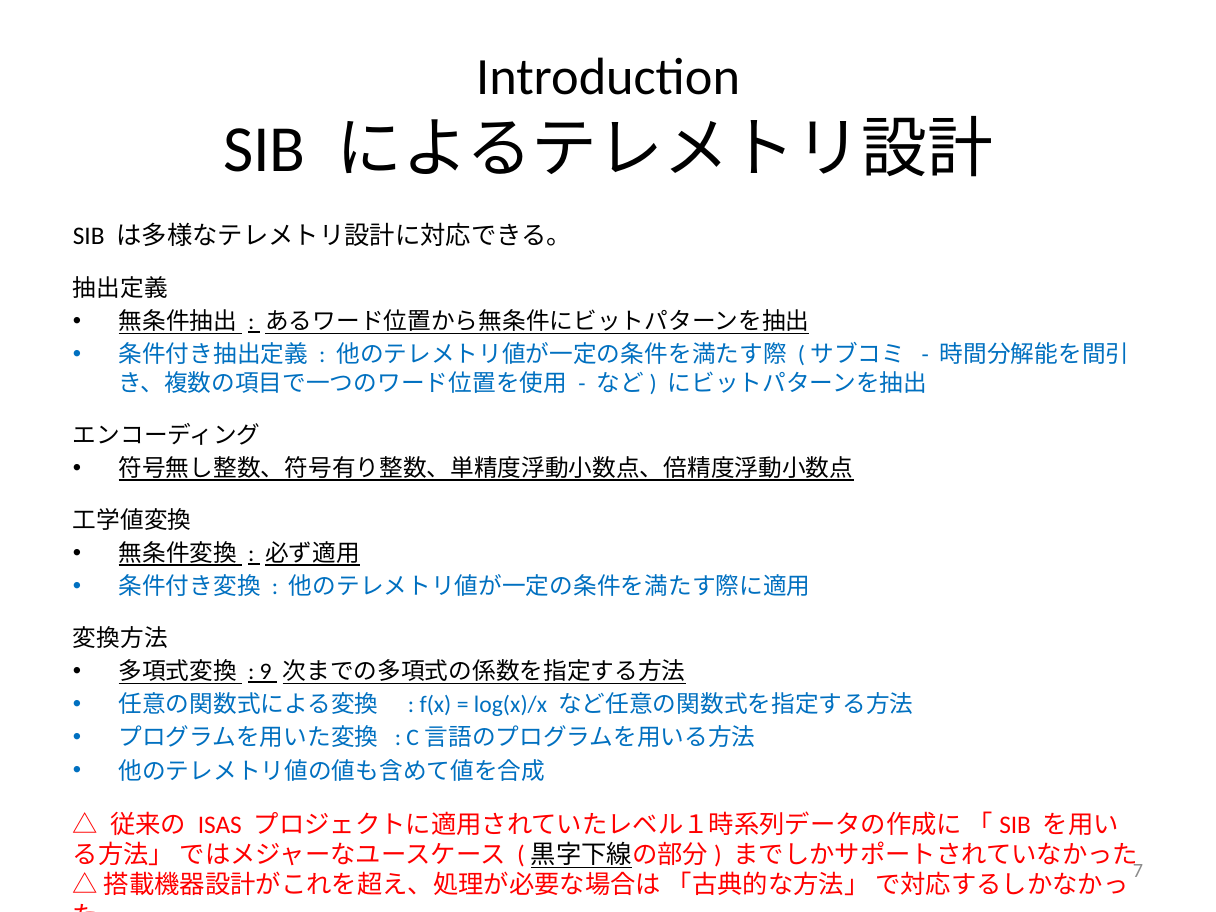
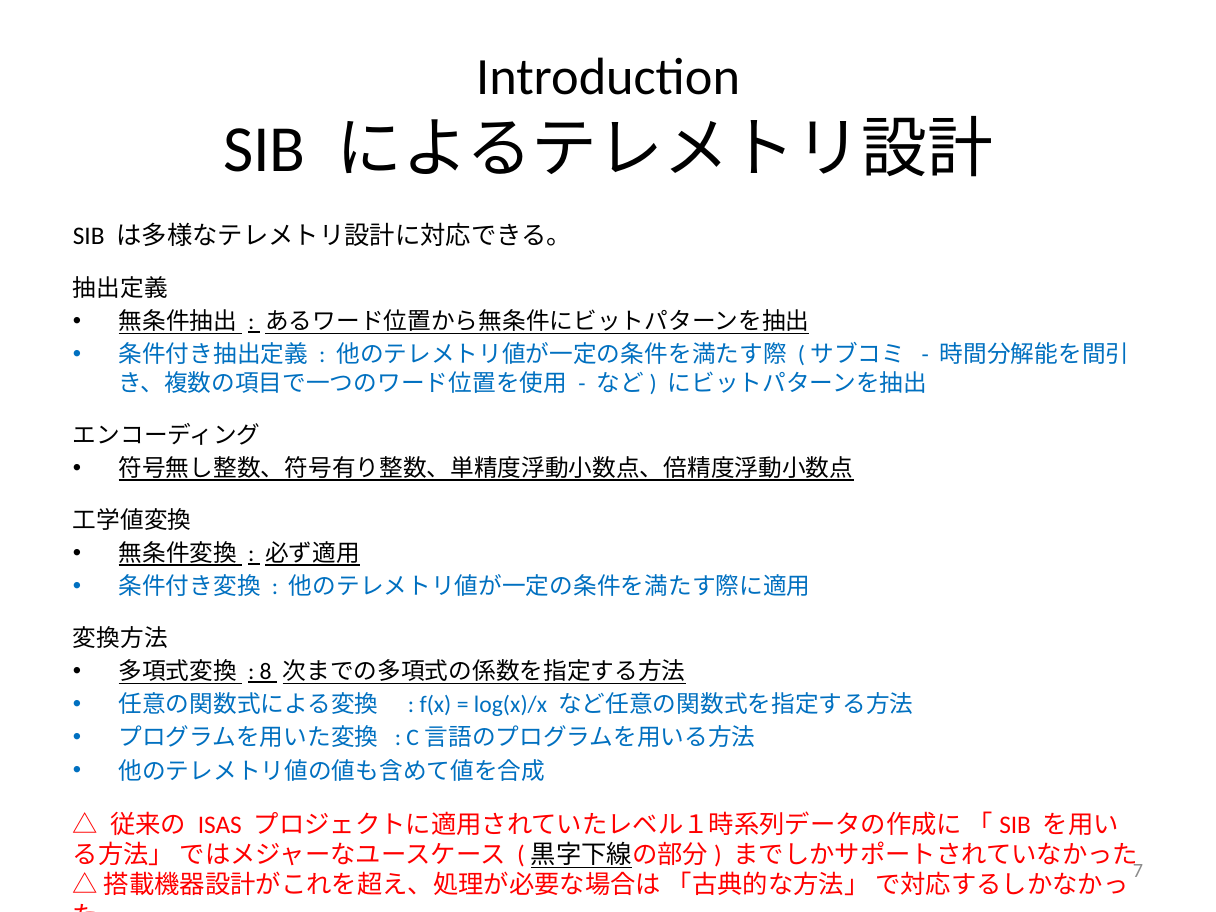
9: 9 -> 8 (266, 672)
